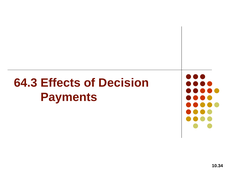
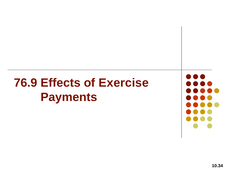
64.3: 64.3 -> 76.9 (26, 83)
Decision: Decision -> Exercise (124, 83)
